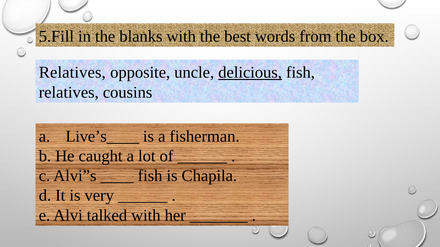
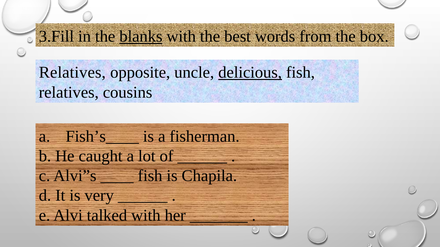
5.Fill: 5.Fill -> 3.Fill (56, 36)
blanks underline: none -> present (141, 36)
Live’s____: Live’s____ -> Fish’s____ (102, 137)
